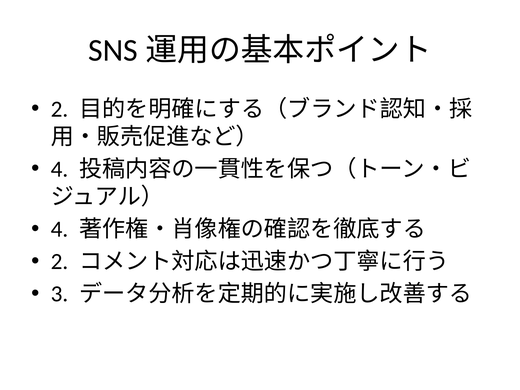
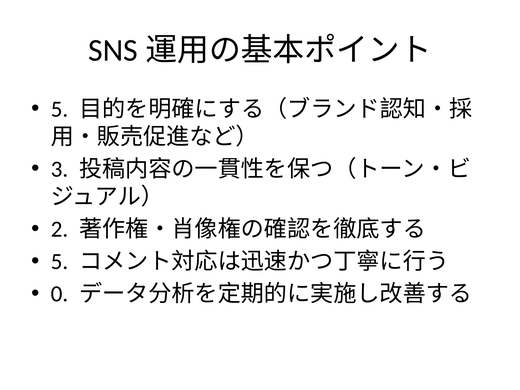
2: 2 -> 5 (59, 109)
4: 4 -> 3 (59, 169)
4: 4 -> 2 (59, 229)
2: 2 -> 5 (59, 262)
3: 3 -> 0 (59, 294)
